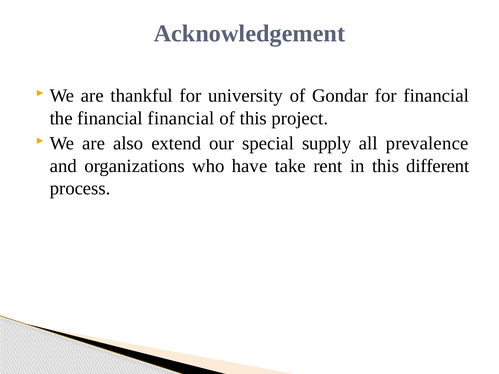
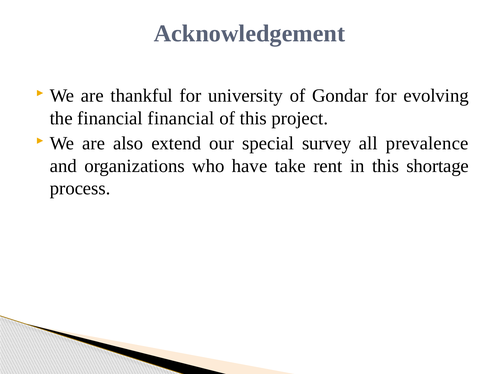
for financial: financial -> evolving (436, 96)
supply: supply -> survey (327, 144)
different: different -> shortage (438, 166)
